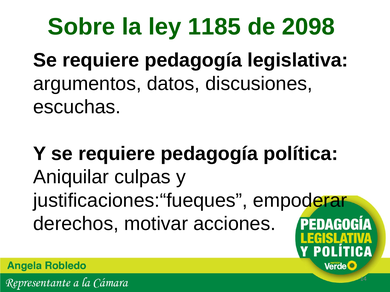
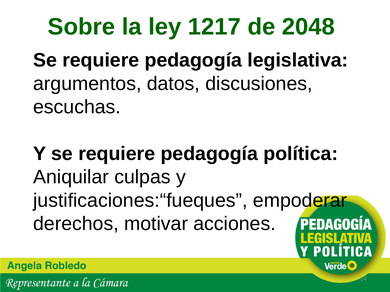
1185: 1185 -> 1217 (214, 27)
2098: 2098 -> 2048 (308, 27)
